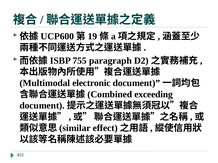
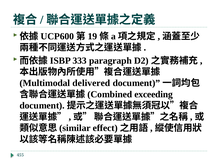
755: 755 -> 333 (80, 61)
electronic: electronic -> delivered (91, 83)
